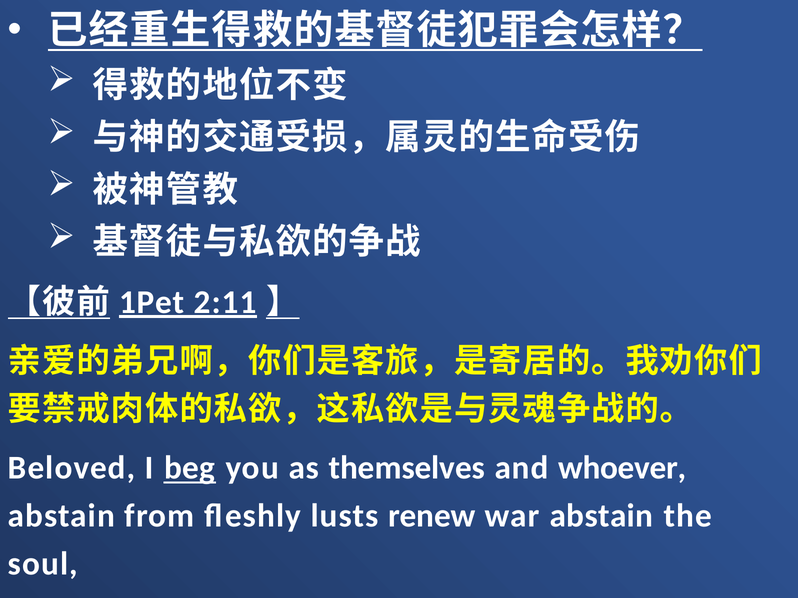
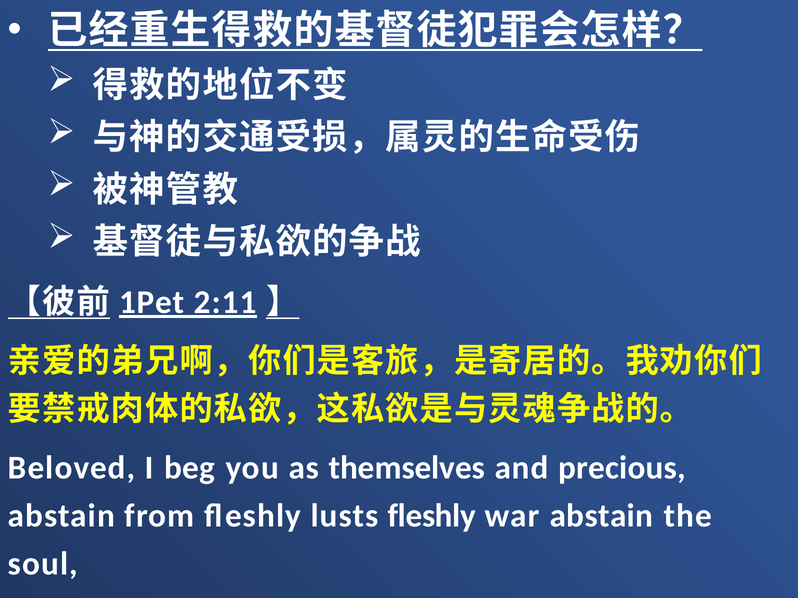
beg underline: present -> none (190, 468)
whoever: whoever -> precious (622, 468)
lusts renew: renew -> fleshly (432, 516)
